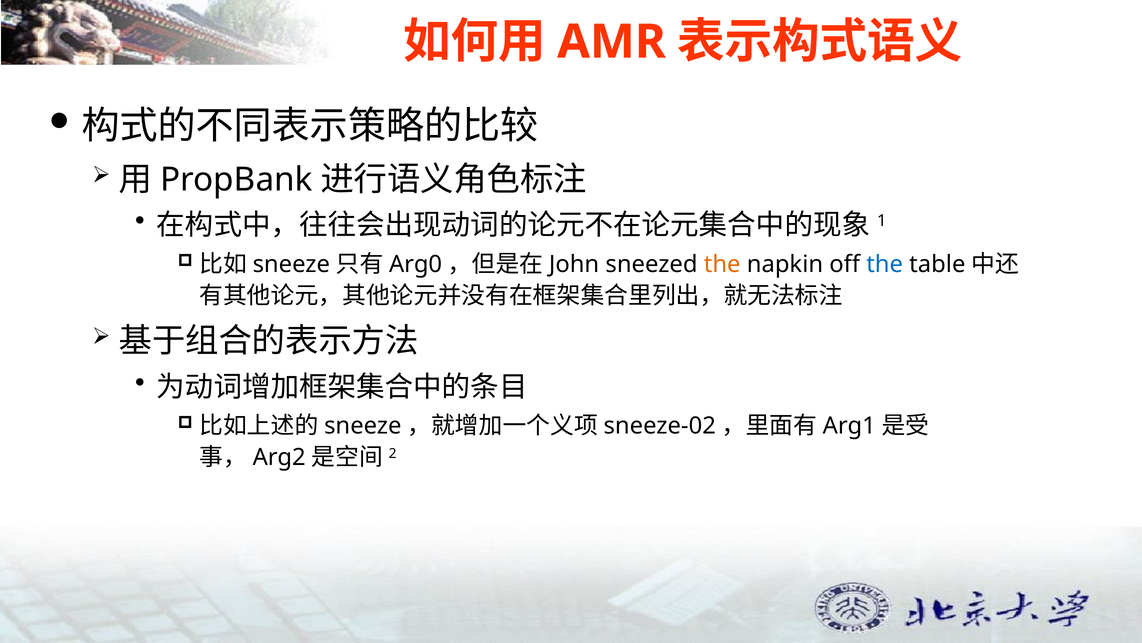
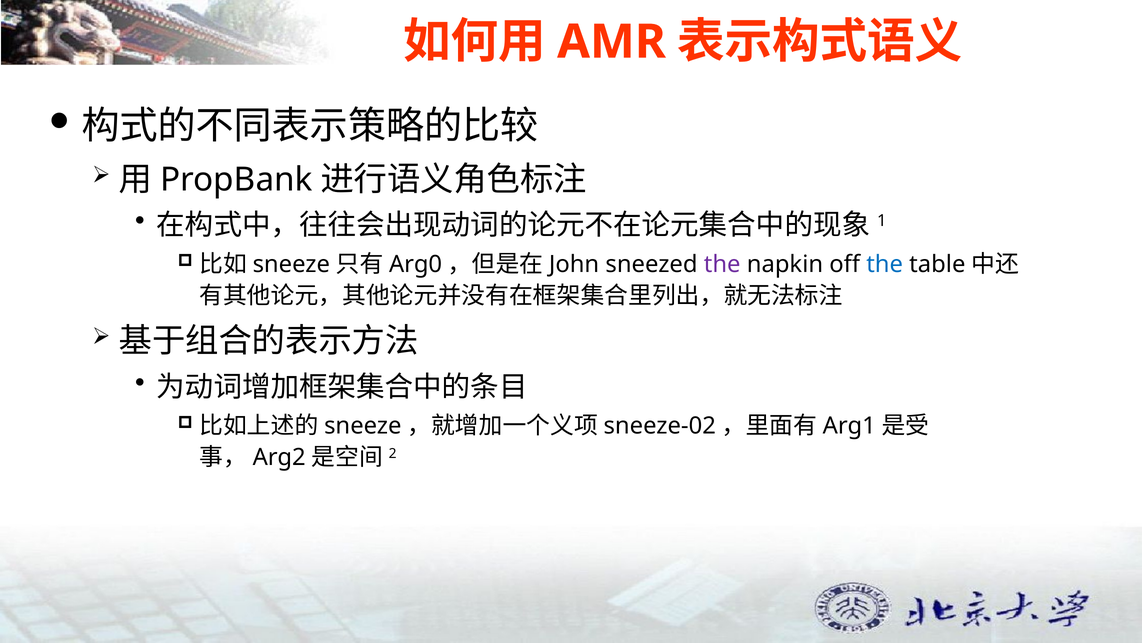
the colour: orange -> purple (722, 264)
